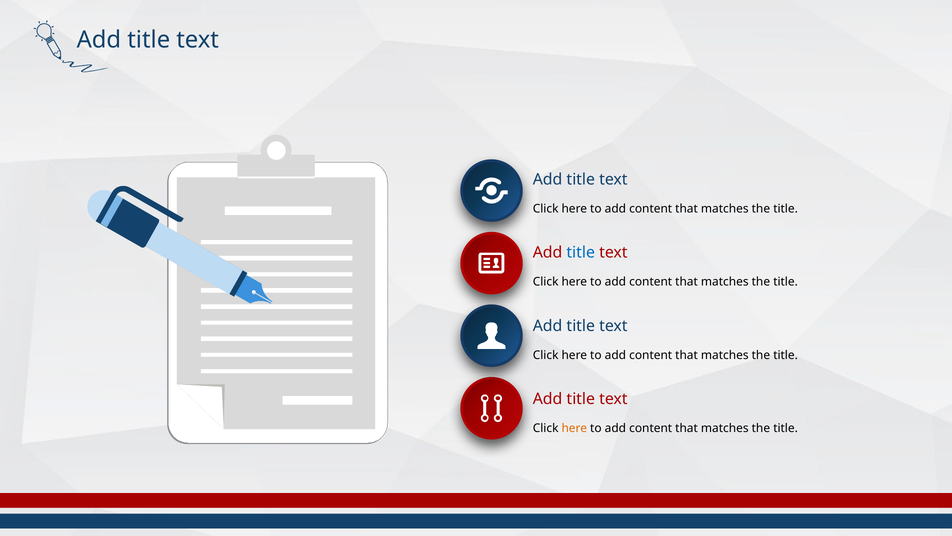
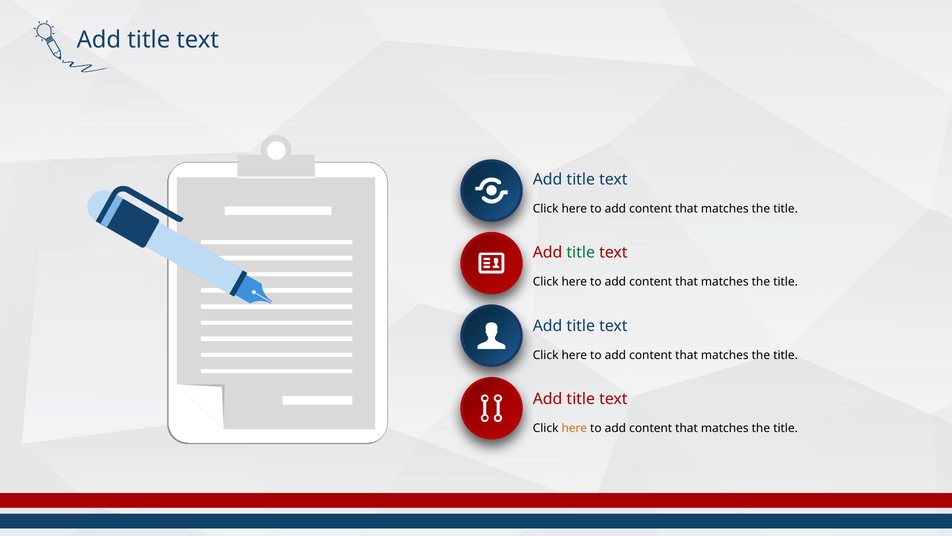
title colour: blue -> green (581, 252)
